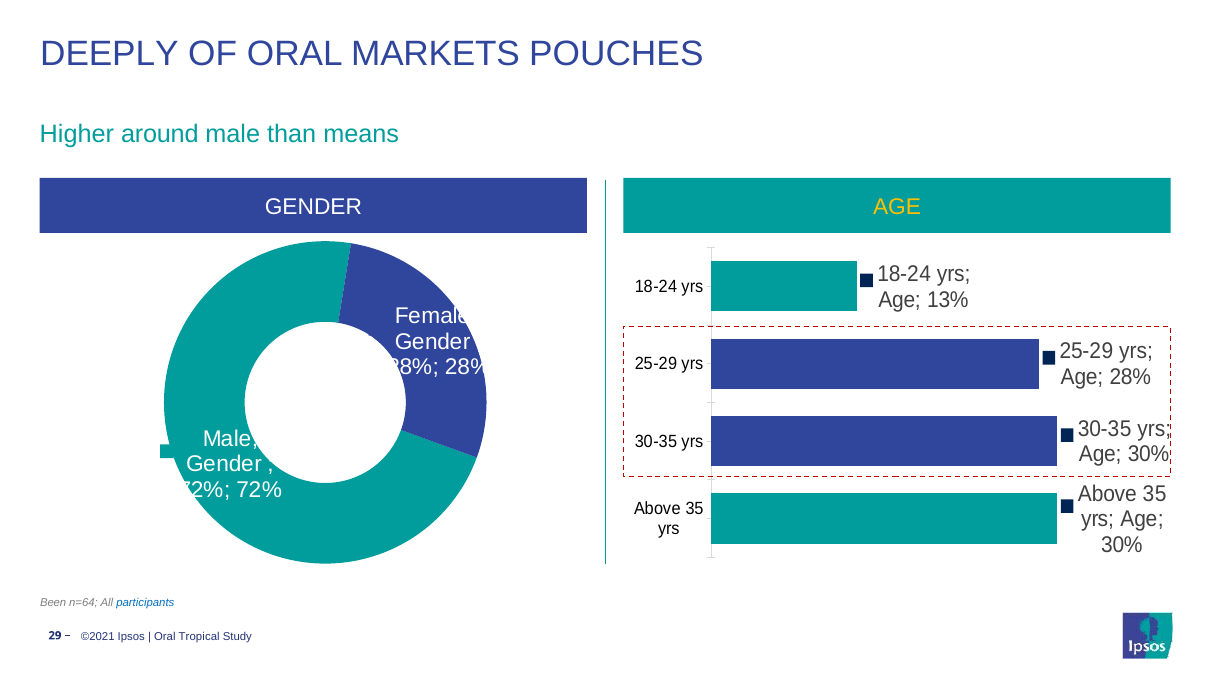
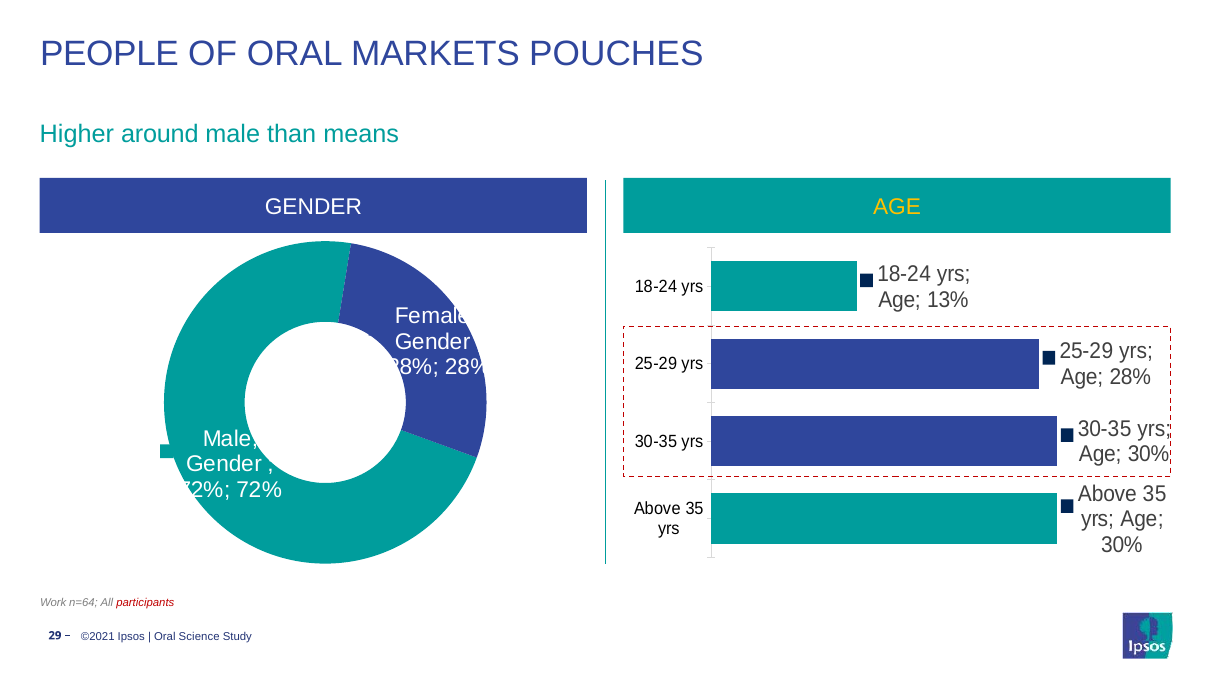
DEEPLY: DEEPLY -> PEOPLE (109, 53)
Been: Been -> Work (53, 603)
participants colour: blue -> red (145, 603)
Tropical: Tropical -> Science (199, 637)
